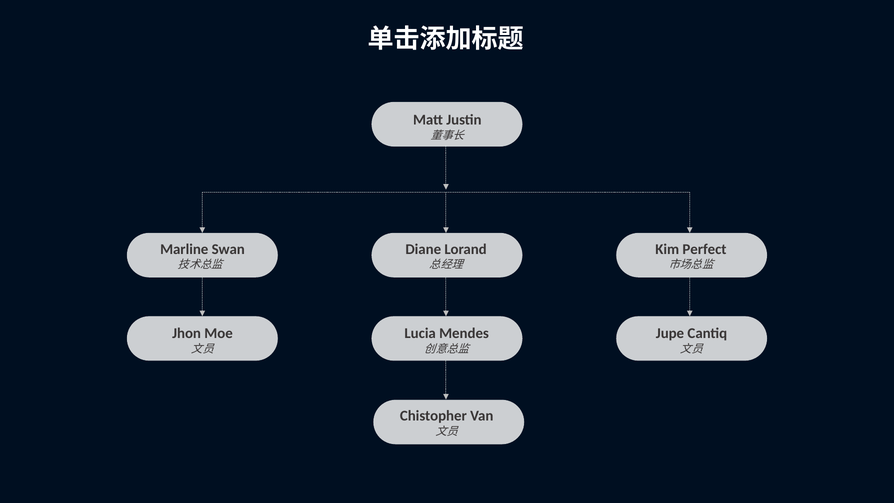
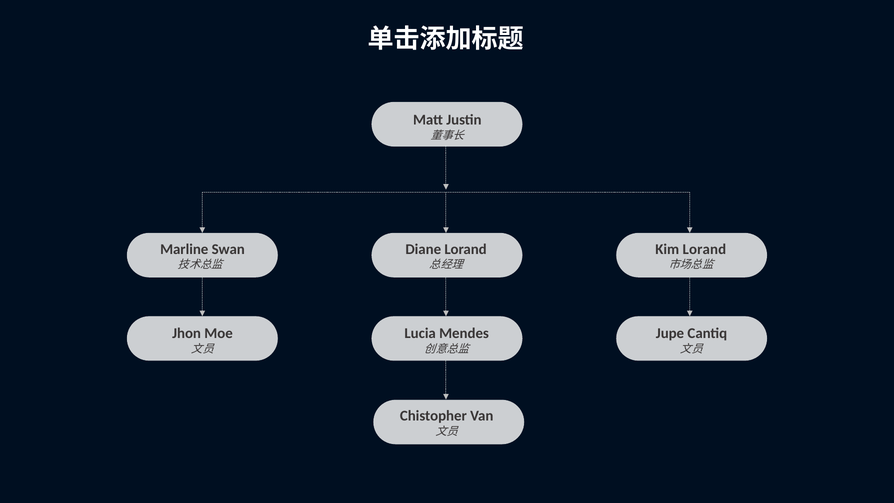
Kim Perfect: Perfect -> Lorand (704, 249)
